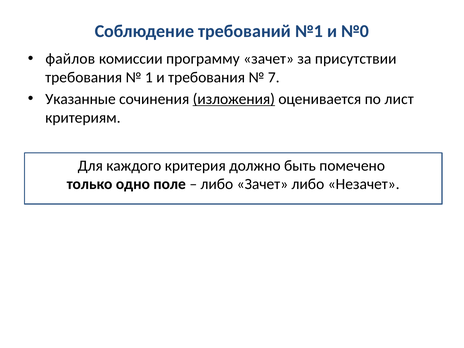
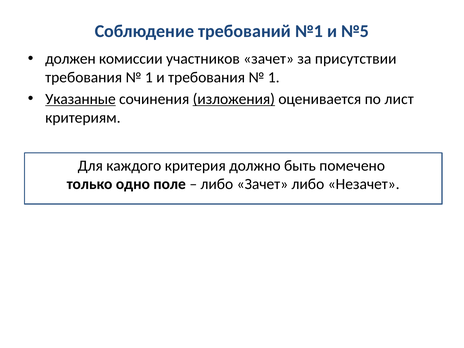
№0: №0 -> №5 (355, 31)
файлов: файлов -> должен (70, 59)
программу: программу -> участников (203, 59)
7: 7 -> 1 (274, 77)
Указанные underline: none -> present (80, 99)
